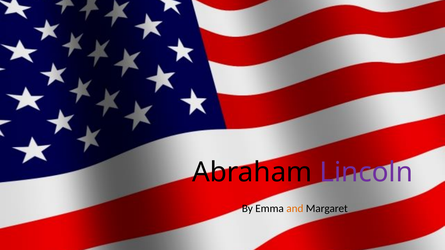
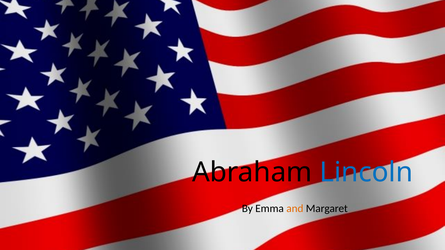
Lincoln colour: purple -> blue (366, 172)
